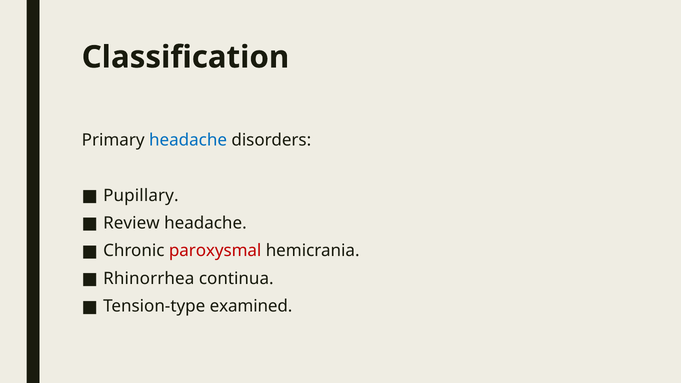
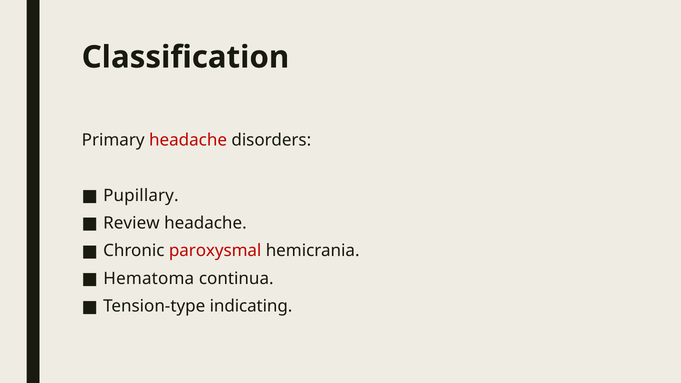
headache colour: blue -> red (188, 140)
Rhinorrhea: Rhinorrhea -> Hematoma (149, 279)
examined: examined -> indicating (251, 306)
